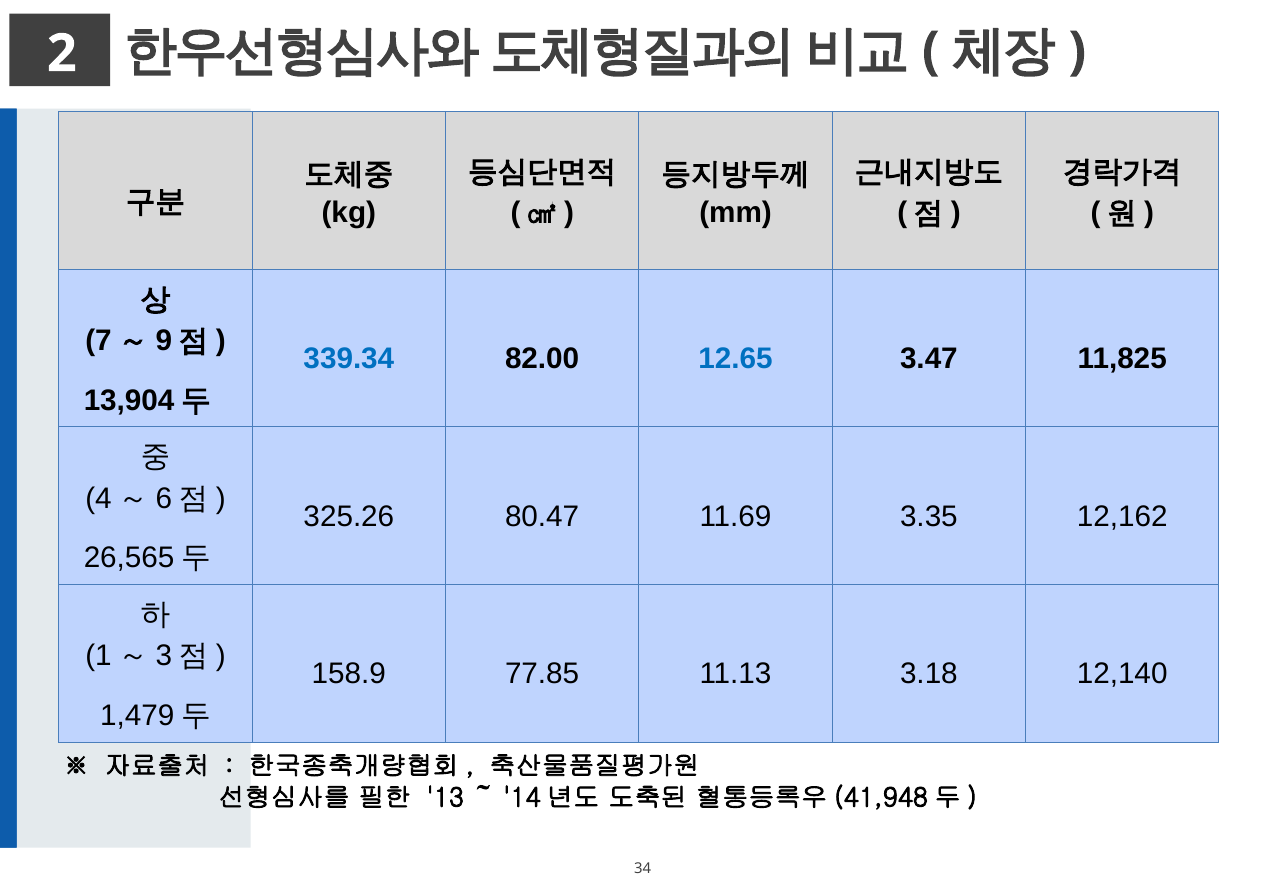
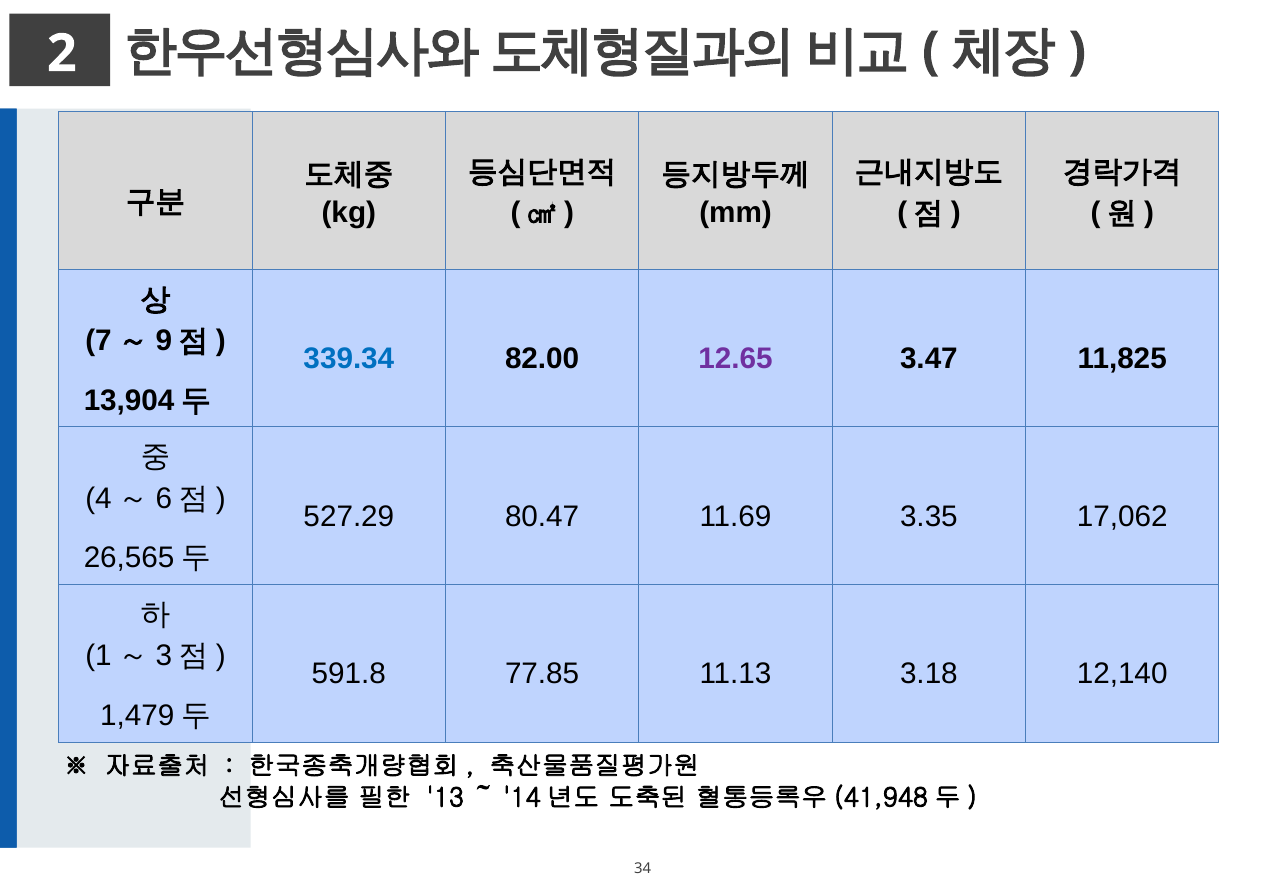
12.65 colour: blue -> purple (735, 358)
325.26: 325.26 -> 527.29 (349, 516)
12,162: 12,162 -> 17,062 (1122, 516)
158.9: 158.9 -> 591.8 (349, 674)
